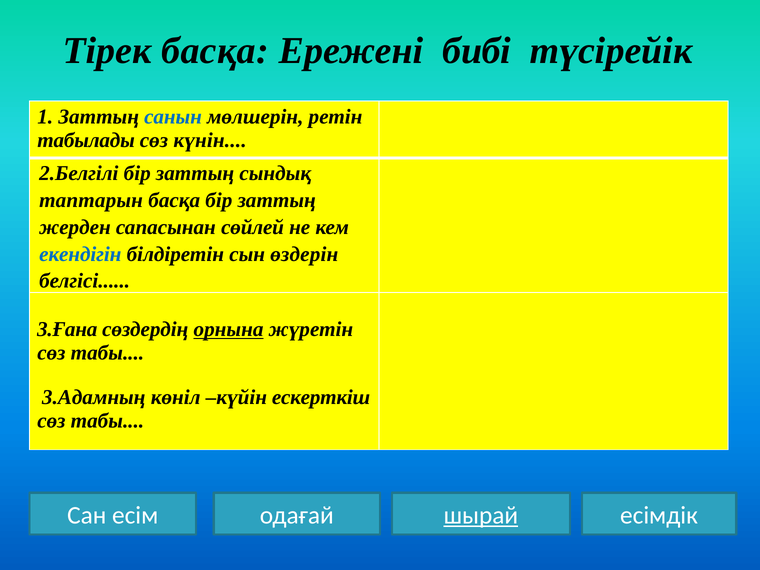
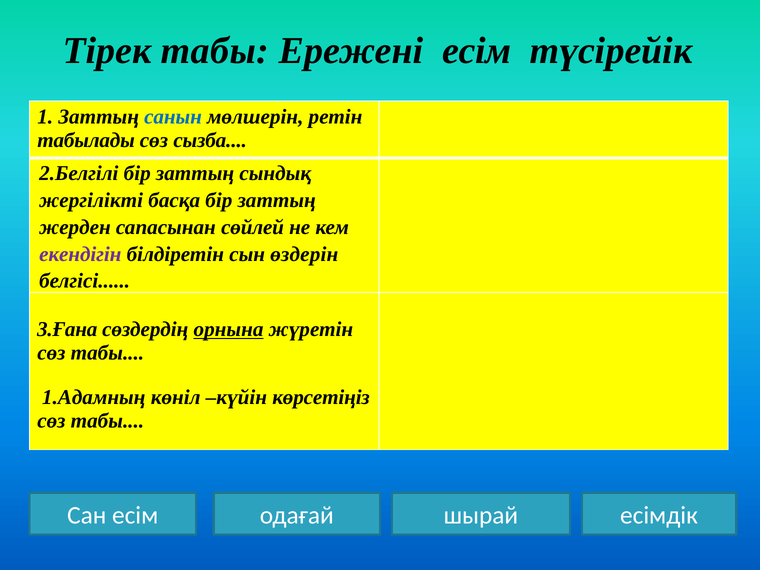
Тірек басқа: басқа -> табы (215, 51)
Ережені бибі: бибі -> есім (477, 51)
күнін: күнін -> сызба (210, 140)
таптарын: таптарын -> жергілікті (91, 200)
екендігін colour: blue -> purple (80, 254)
3.Адамның: 3.Адамның -> 1.Адамның (94, 397)
ескерткіш: ескерткіш -> көрсетіңіз (321, 397)
шырай underline: present -> none (481, 515)
